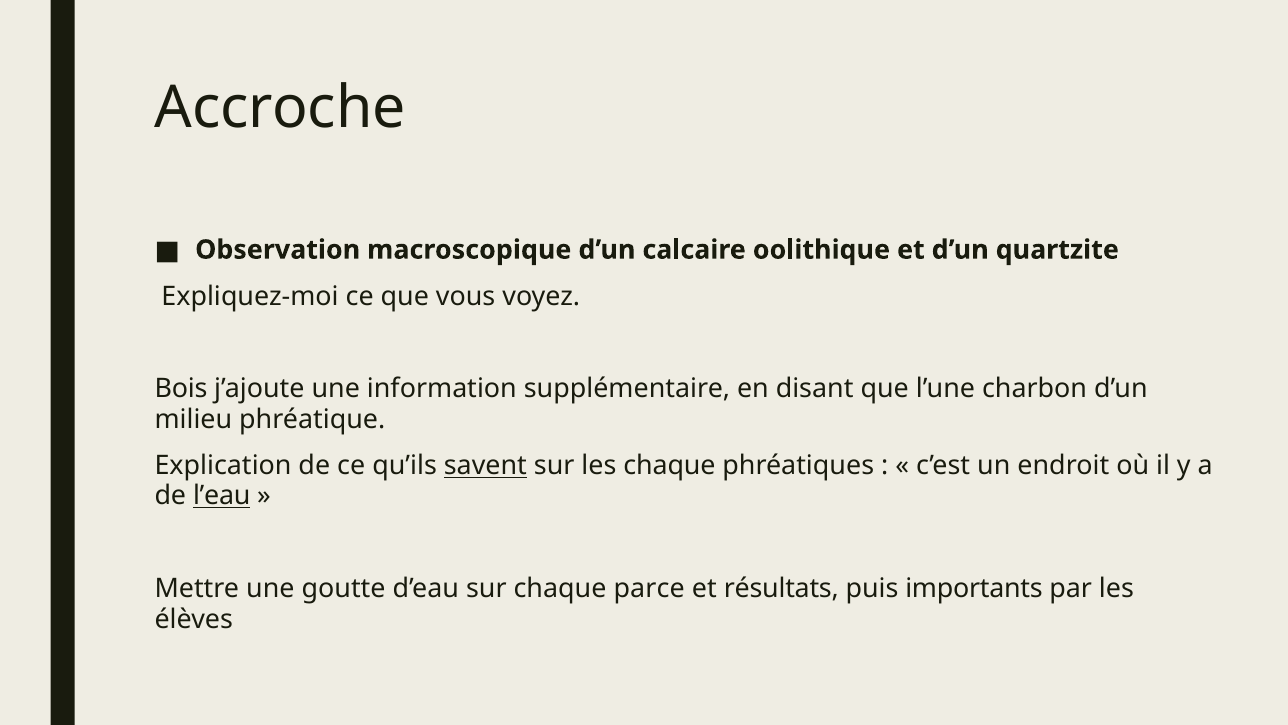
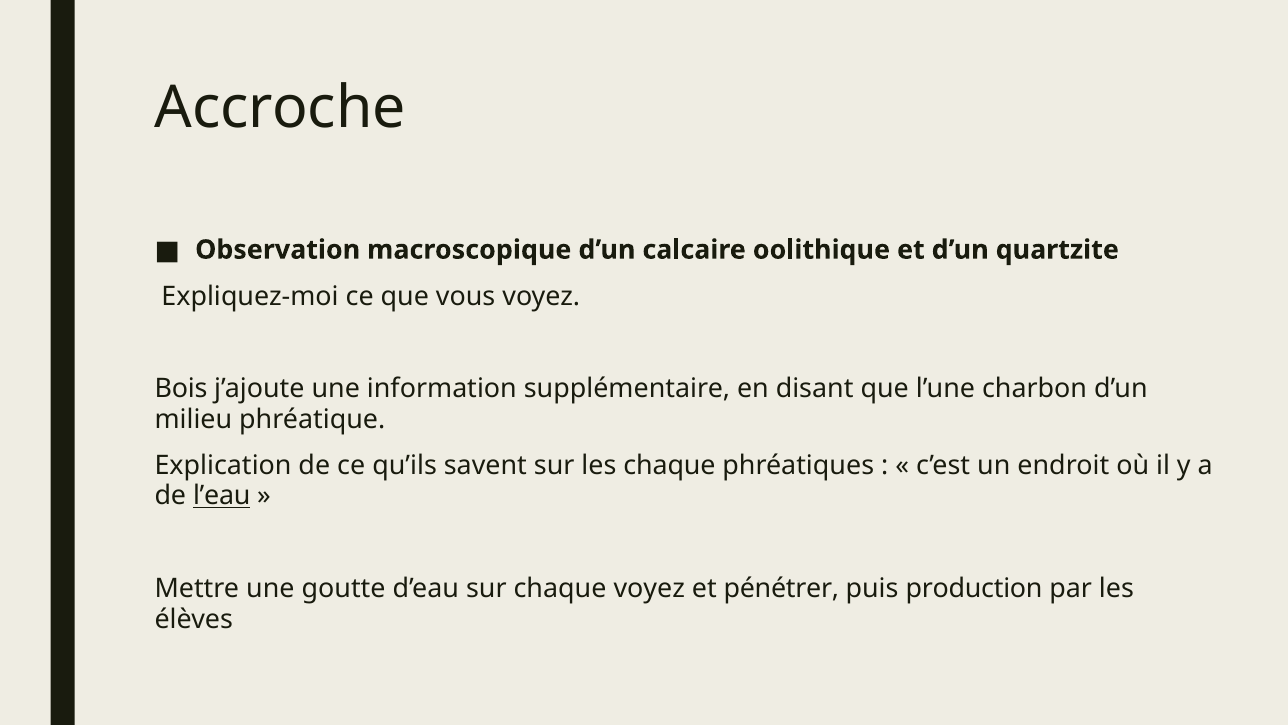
savent underline: present -> none (485, 466)
chaque parce: parce -> voyez (649, 589)
résultats: résultats -> pénétrer (781, 589)
importants: importants -> production (974, 589)
